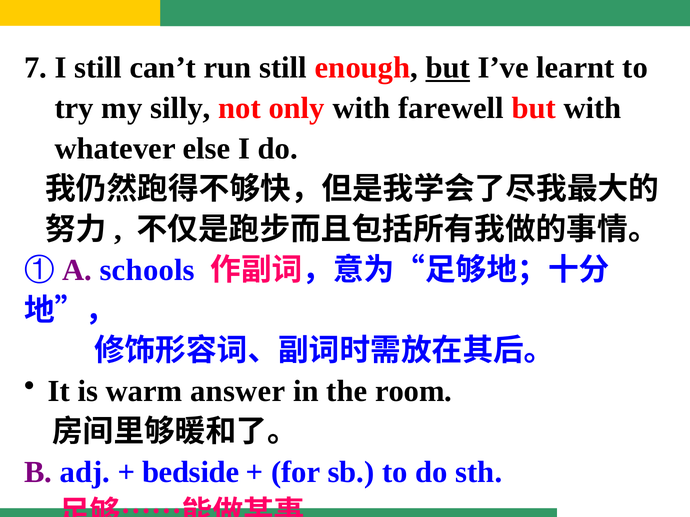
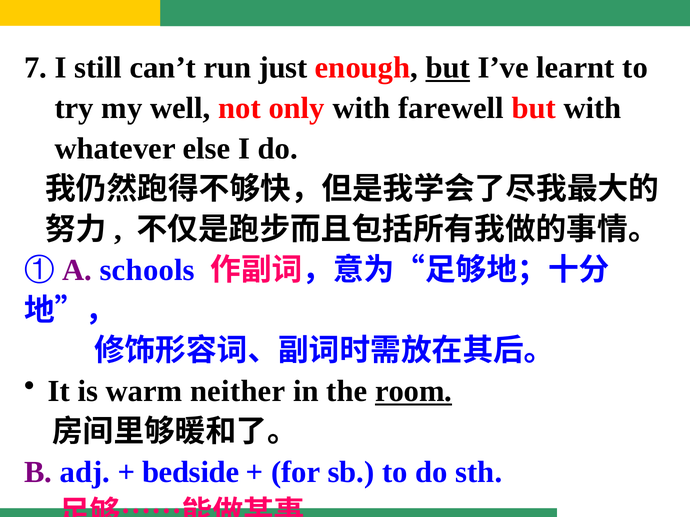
run still: still -> just (283, 68)
silly: silly -> well (180, 108)
answer: answer -> neither (238, 392)
room underline: none -> present (414, 392)
